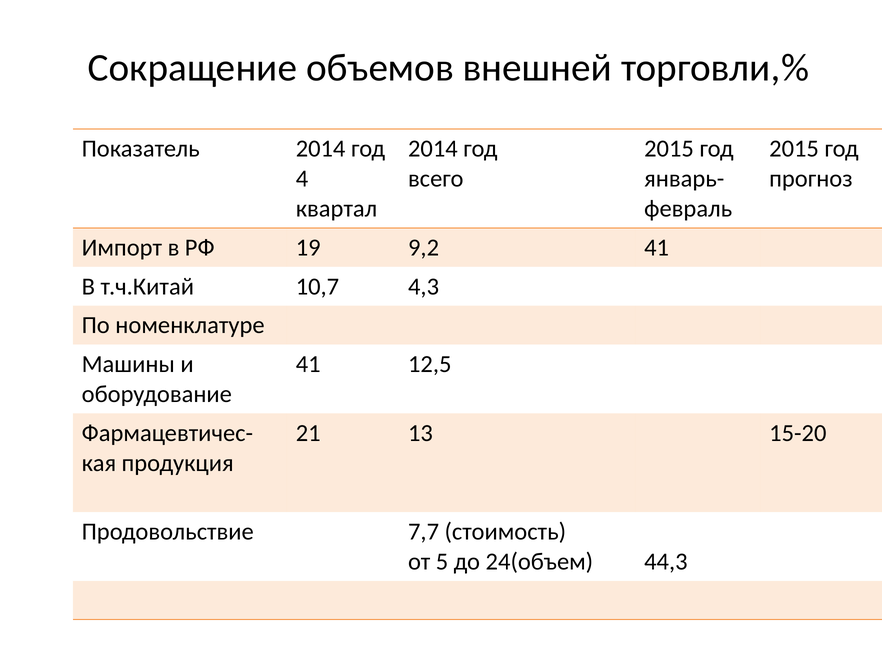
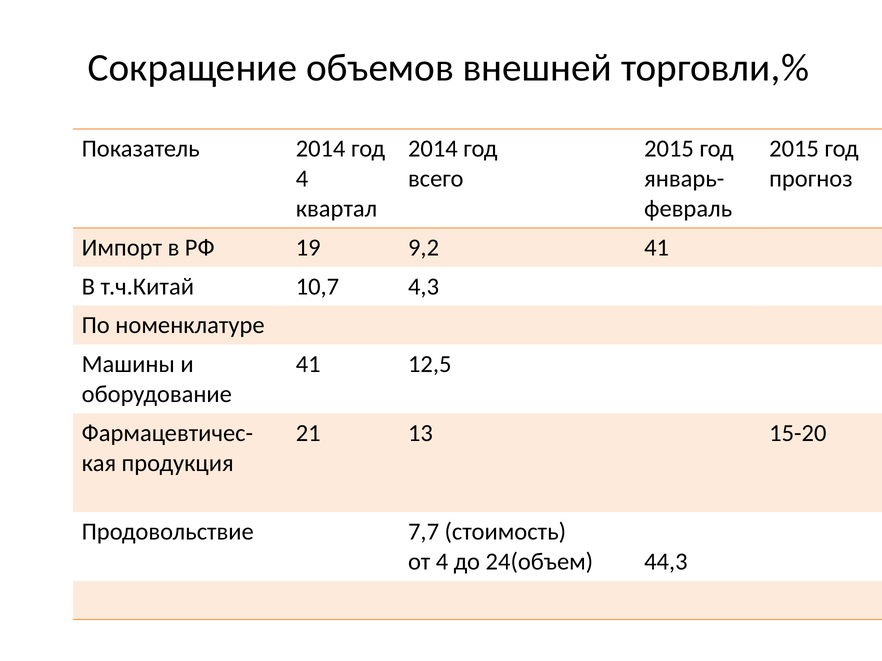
от 5: 5 -> 4 (442, 562)
